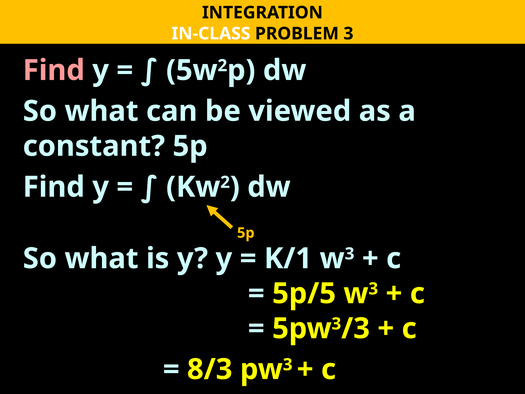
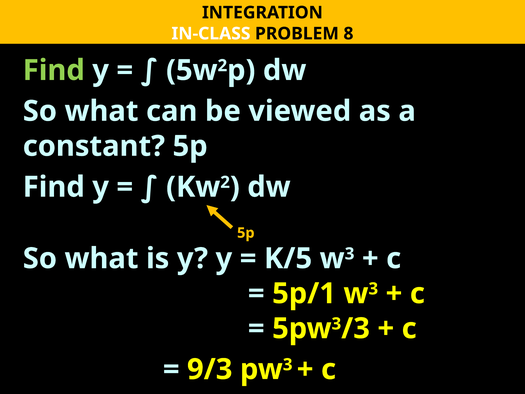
PROBLEM 3: 3 -> 8 (348, 34)
Find colour: pink -> light green (54, 70)
K/1: K/1 -> K/5 (288, 258)
5p/5: 5p/5 -> 5p/1 (304, 293)
8/3: 8/3 -> 9/3 (210, 369)
